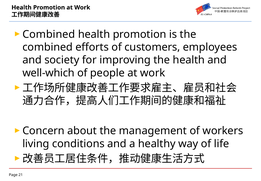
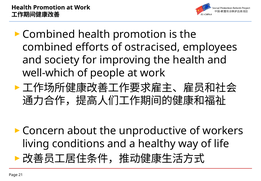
customers: customers -> ostracised (152, 47)
management: management -> unproductive (153, 131)
